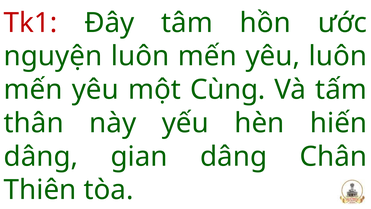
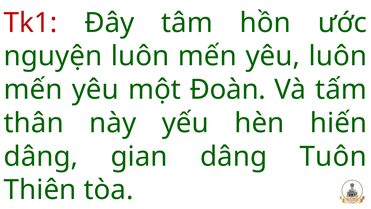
Cùng: Cùng -> Đoàn (228, 90)
Chân: Chân -> Tuôn (333, 156)
